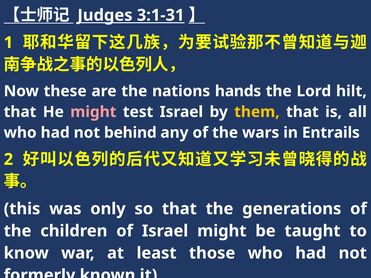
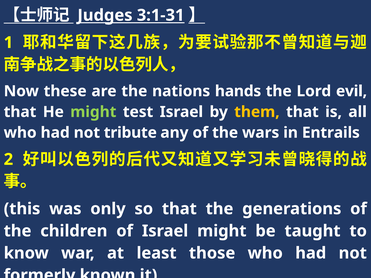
hilt: hilt -> evil (352, 91)
might colour: pink -> light green (93, 112)
behind: behind -> tribute (130, 133)
